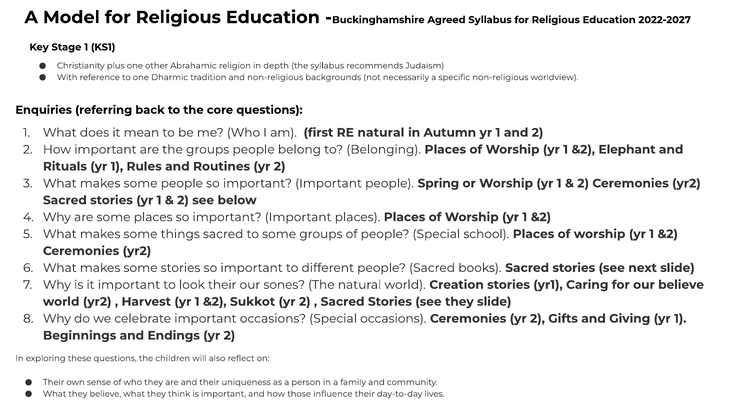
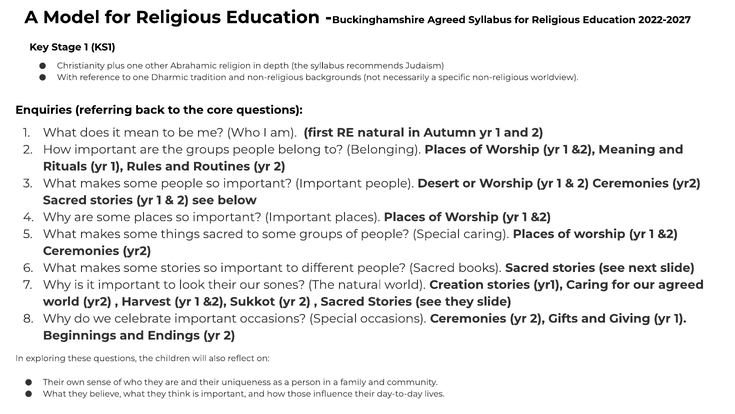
Elephant: Elephant -> Meaning (627, 149)
Spring: Spring -> Desert (438, 183)
Special school: school -> caring (486, 234)
our believe: believe -> agreed (681, 284)
